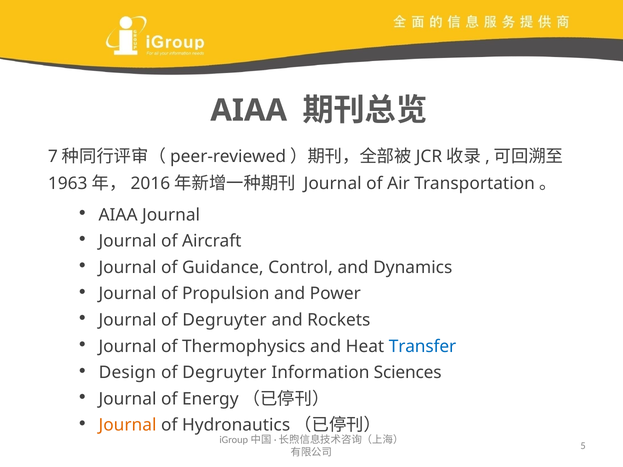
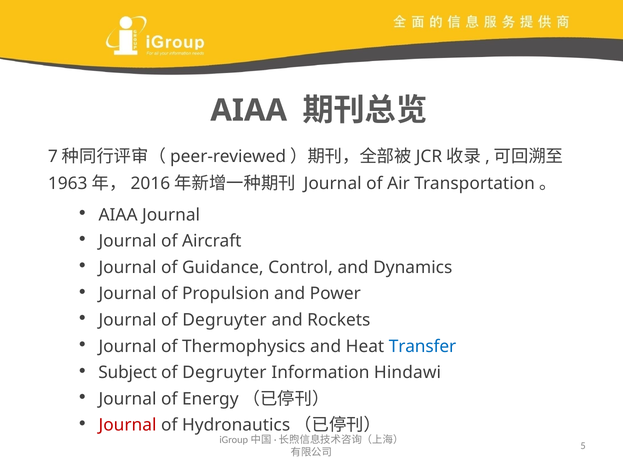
Design: Design -> Subject (128, 373)
Sciences: Sciences -> Hindawi (408, 373)
Journal colour: orange -> red (127, 426)
